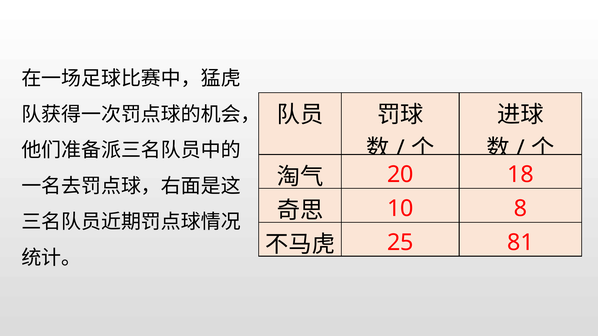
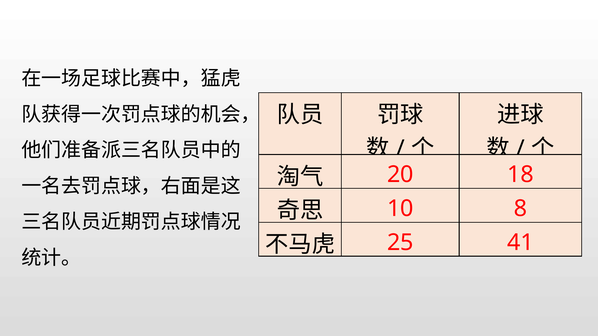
81: 81 -> 41 (520, 243)
